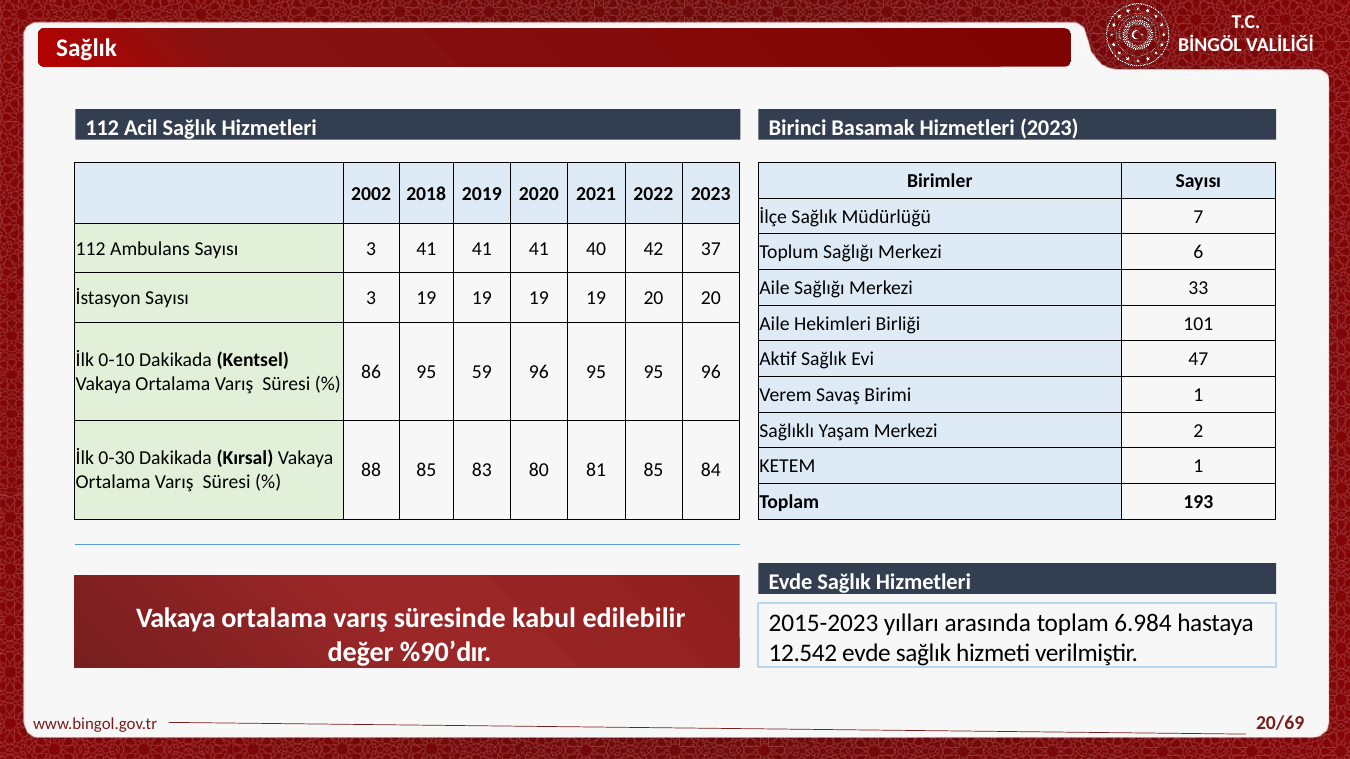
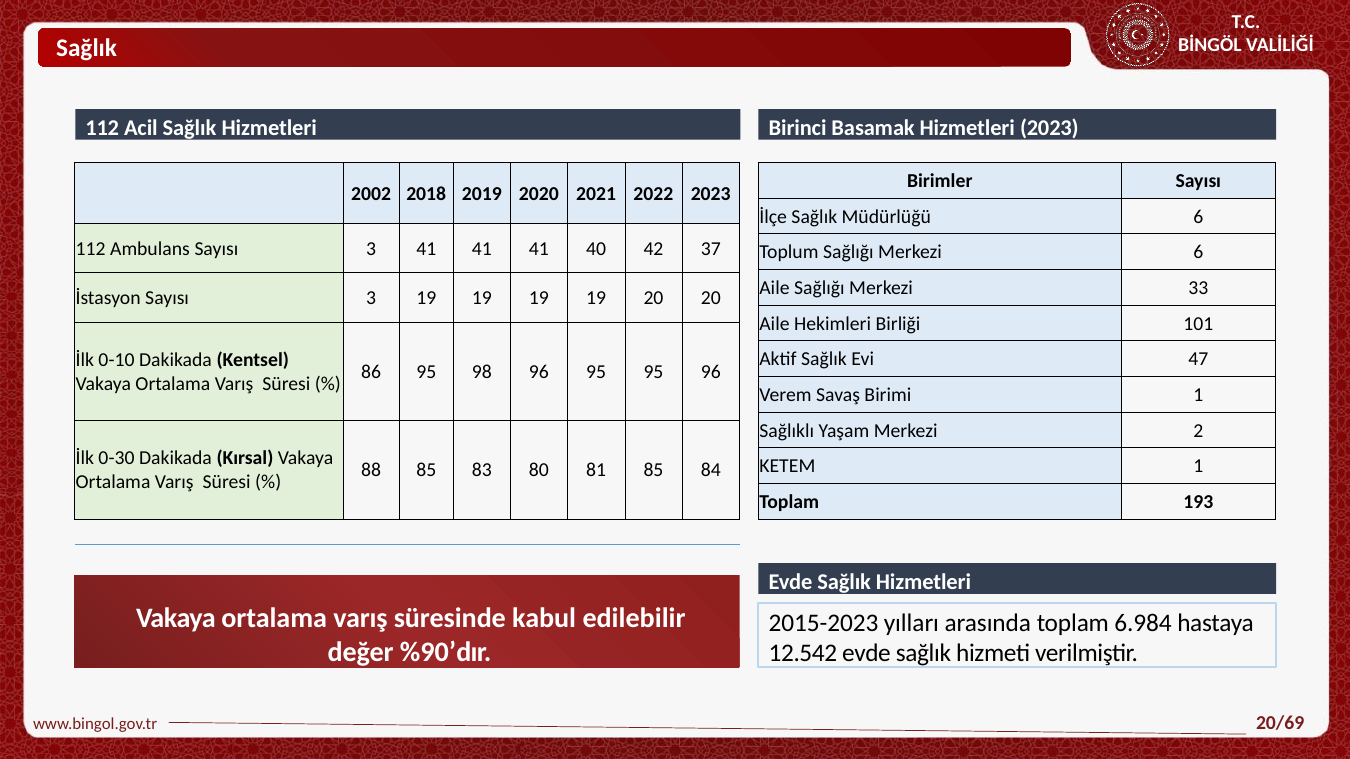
Müdürlüğü 7: 7 -> 6 (1198, 217)
59: 59 -> 98 (482, 372)
